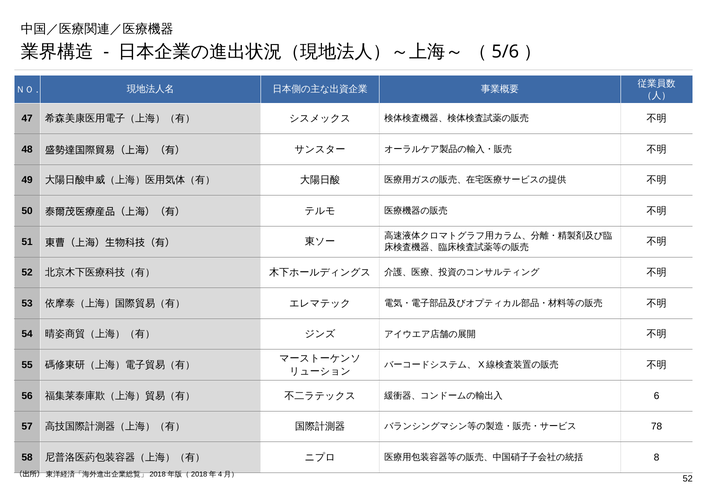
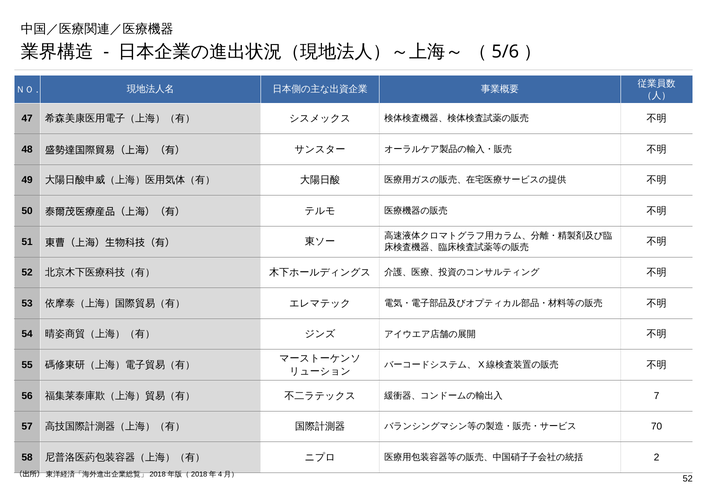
6: 6 -> 7 (657, 396)
78: 78 -> 70 (657, 427)
8: 8 -> 2 (657, 458)
